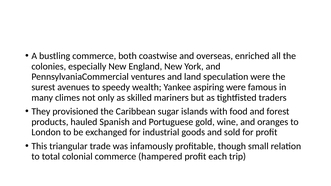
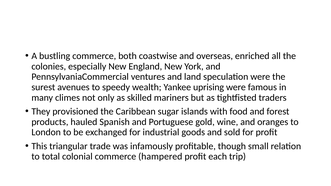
aspiring: aspiring -> uprising (209, 87)
